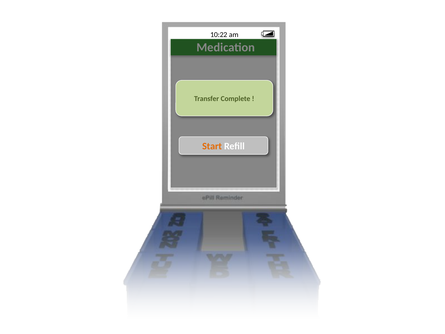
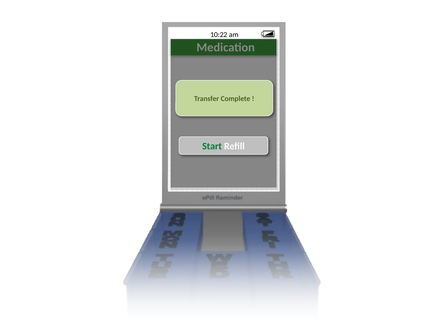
Start colour: orange -> green (212, 146)
